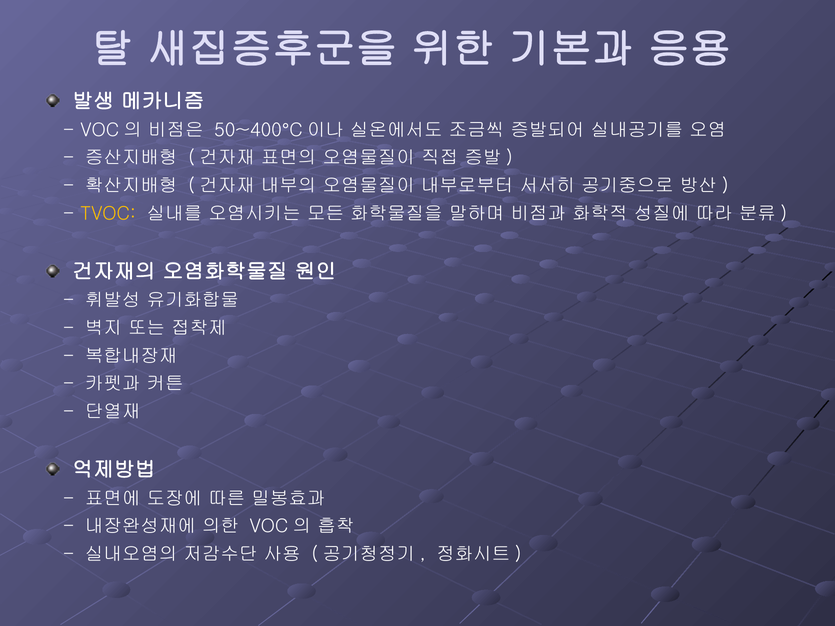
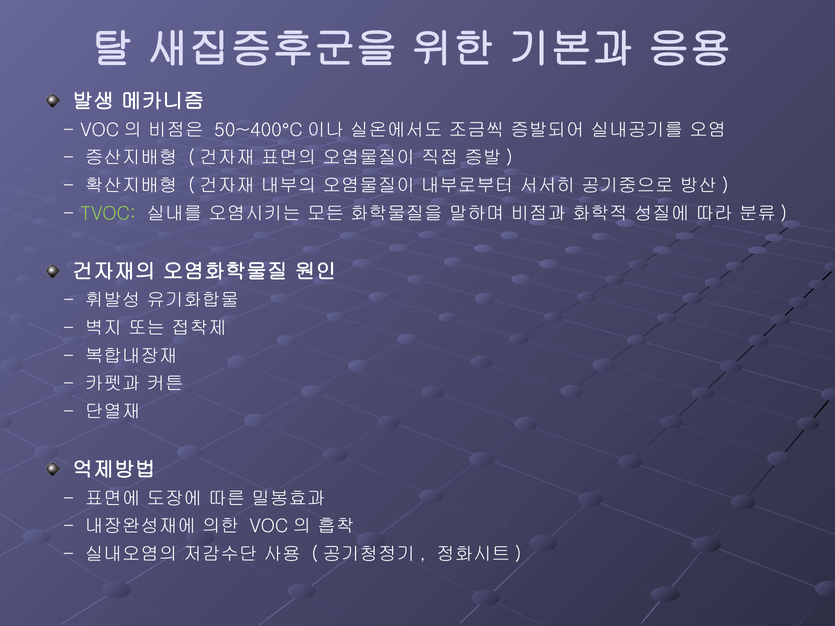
TVOC colour: yellow -> light green (108, 214)
